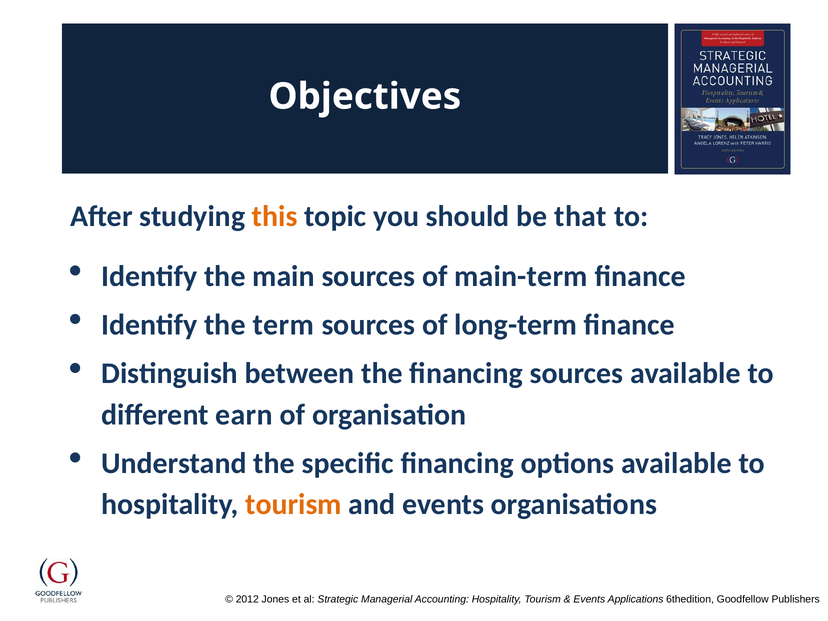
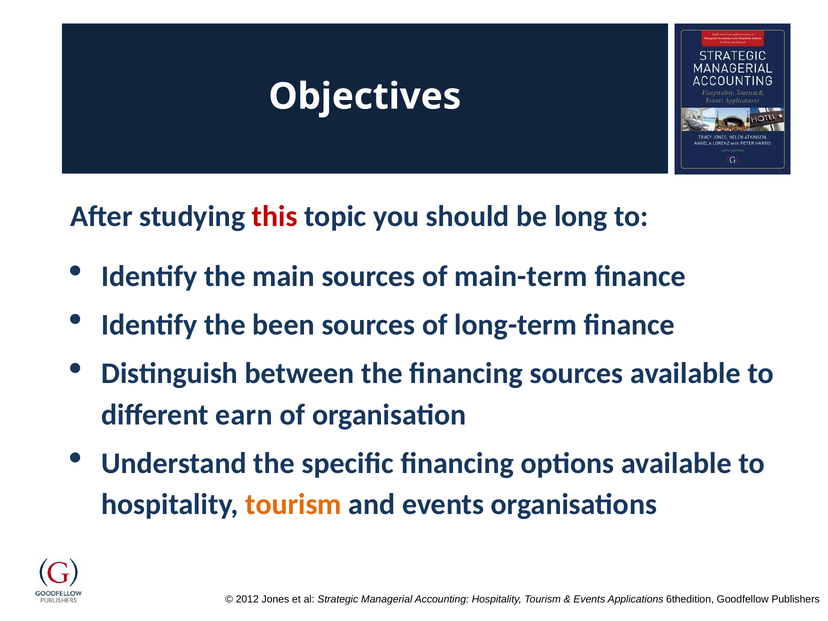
this colour: orange -> red (275, 216)
that: that -> long (581, 216)
term: term -> been (284, 325)
